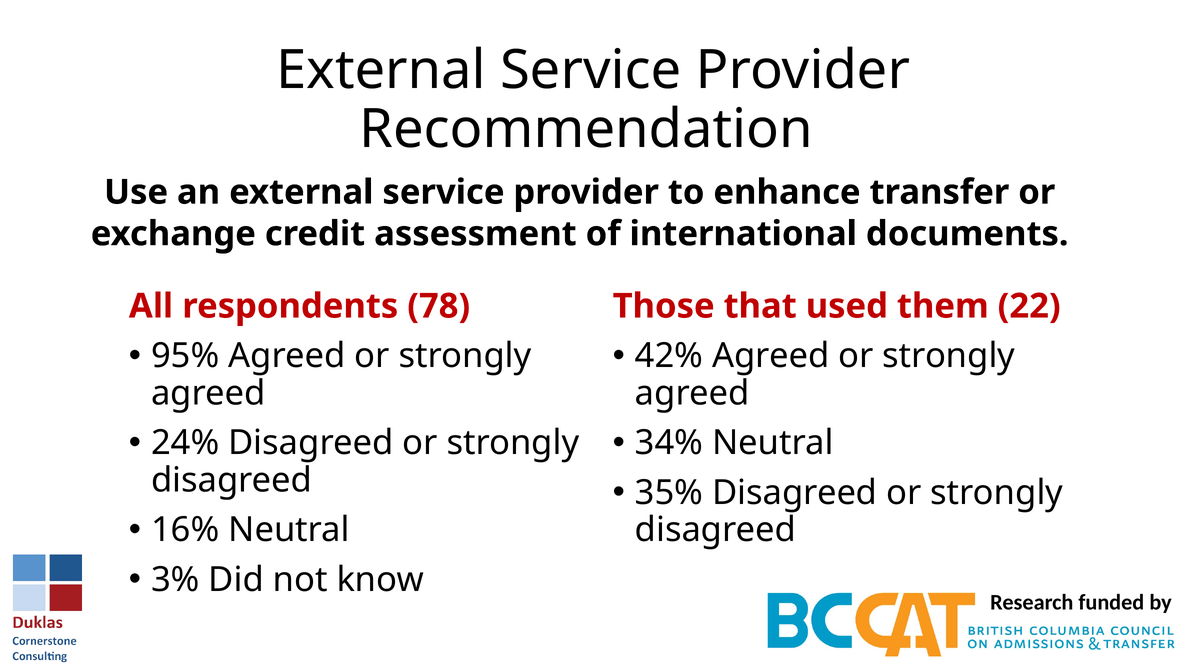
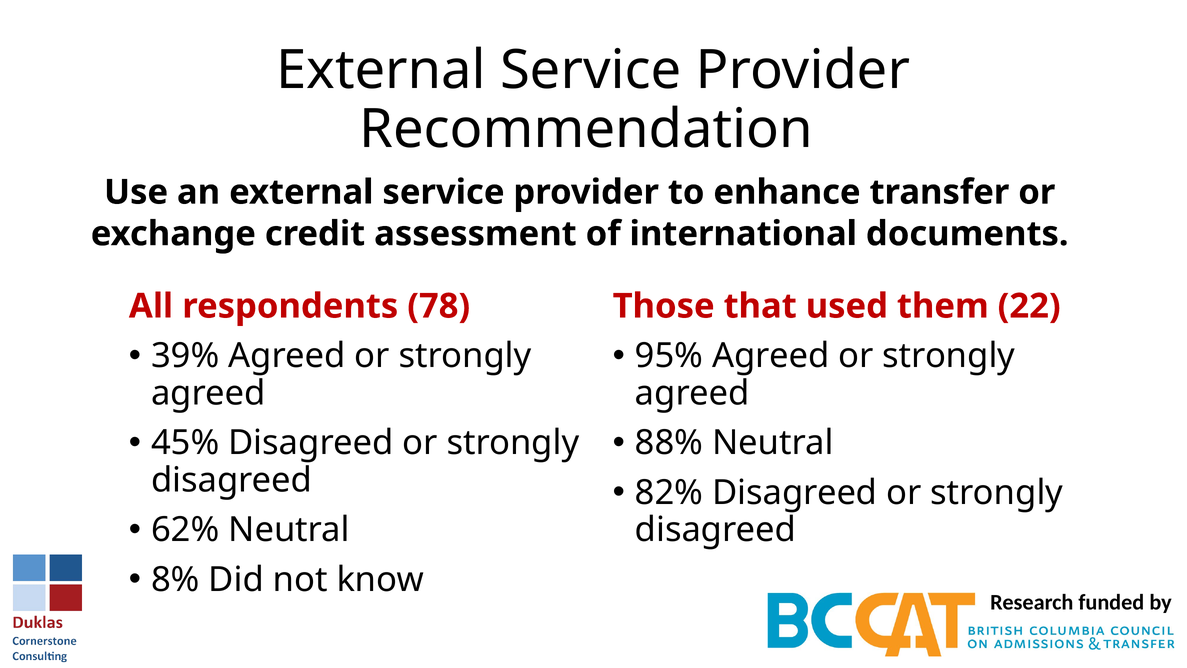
95%: 95% -> 39% (185, 356)
42%: 42% -> 95% (669, 356)
24%: 24% -> 45% (185, 443)
34%: 34% -> 88% (669, 443)
35%: 35% -> 82% (669, 492)
16%: 16% -> 62% (185, 530)
3%: 3% -> 8% (175, 579)
